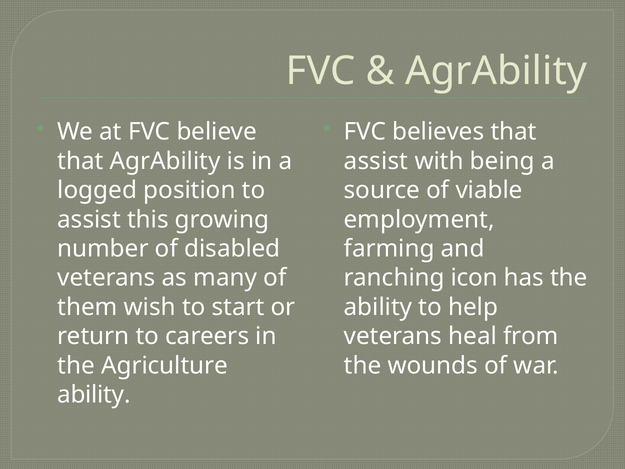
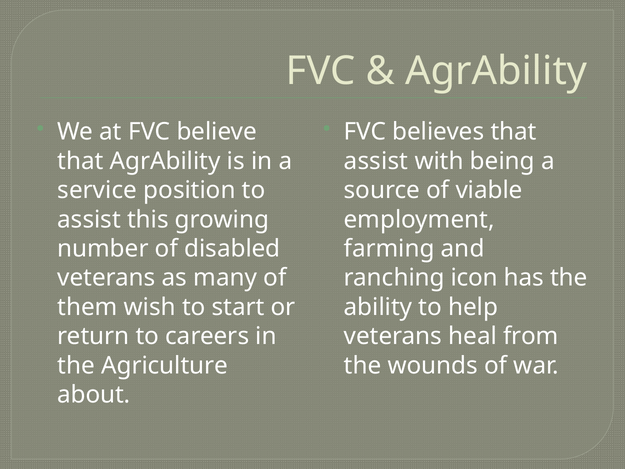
logged: logged -> service (97, 190)
ability: ability -> about (94, 395)
